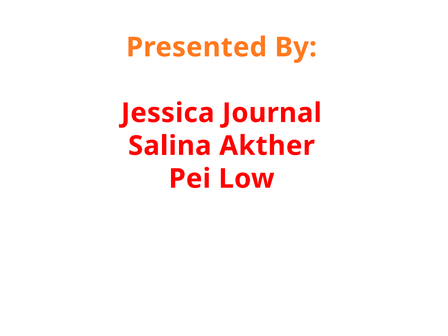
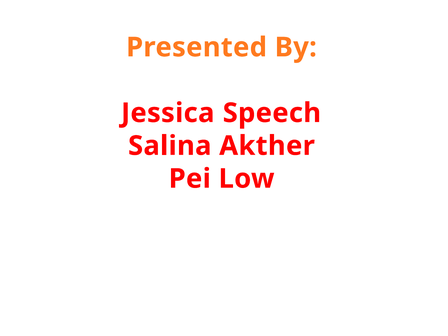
Journal: Journal -> Speech (272, 113)
